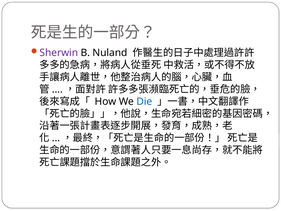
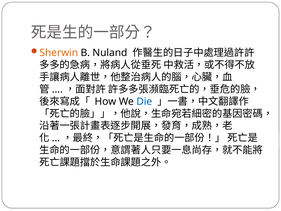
Sherwin colour: purple -> orange (59, 53)
